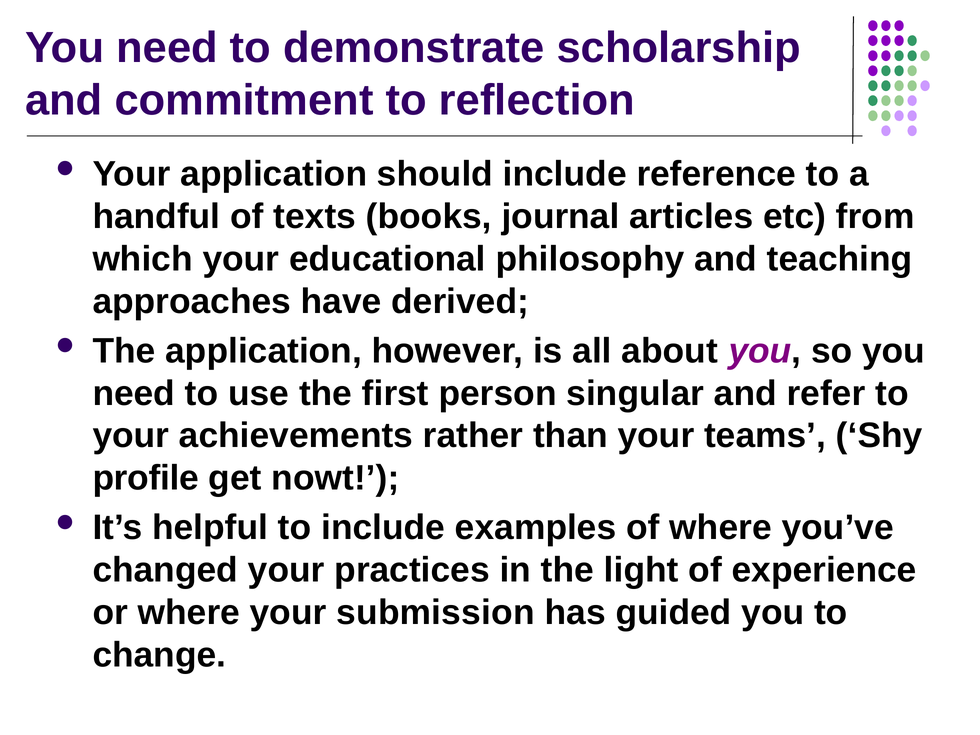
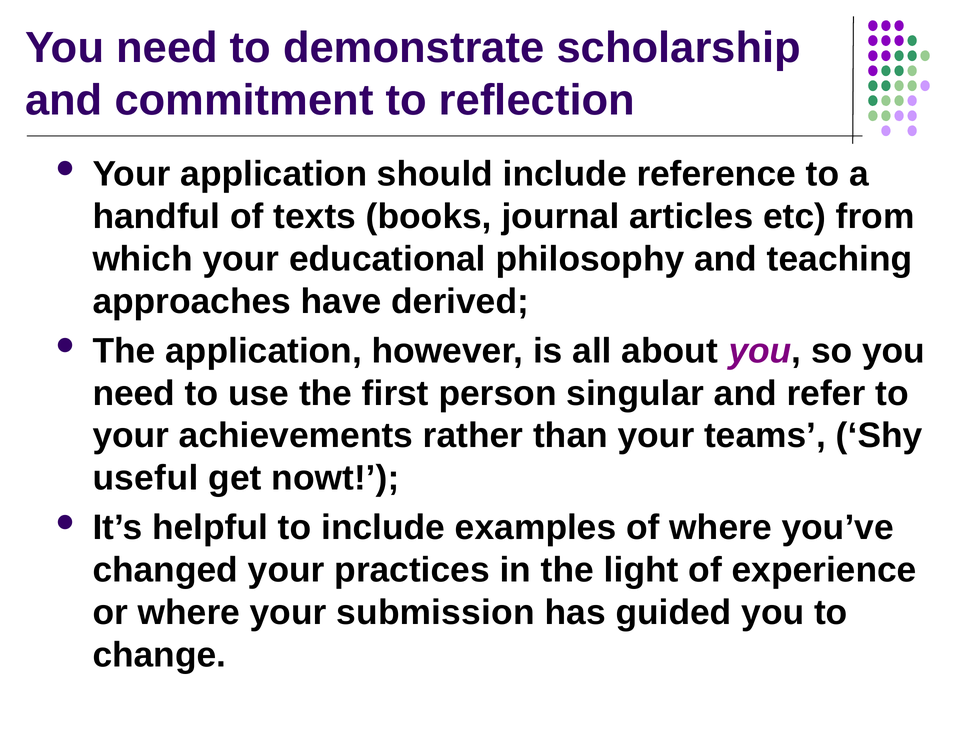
profile: profile -> useful (145, 478)
